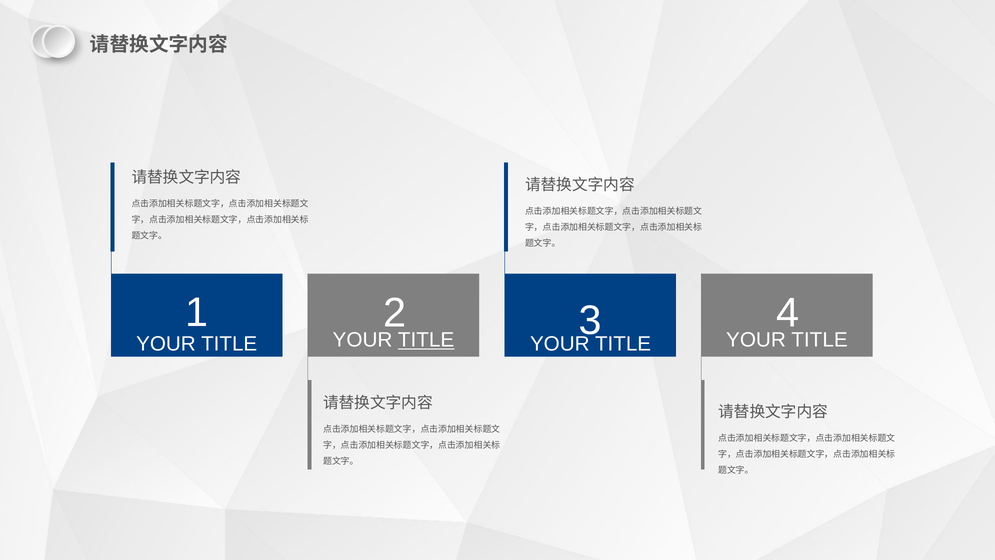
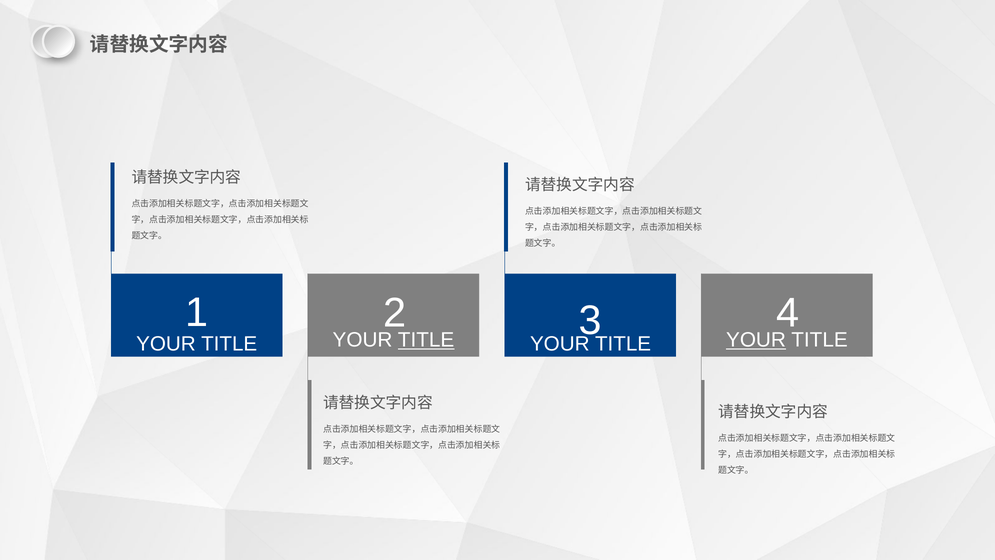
YOUR underline: none -> present (756, 340)
